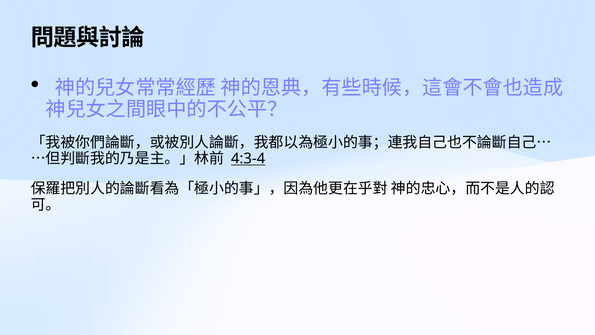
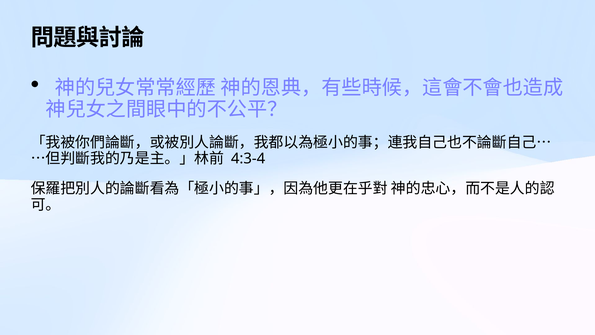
4:3-4 underline: present -> none (248, 158)
